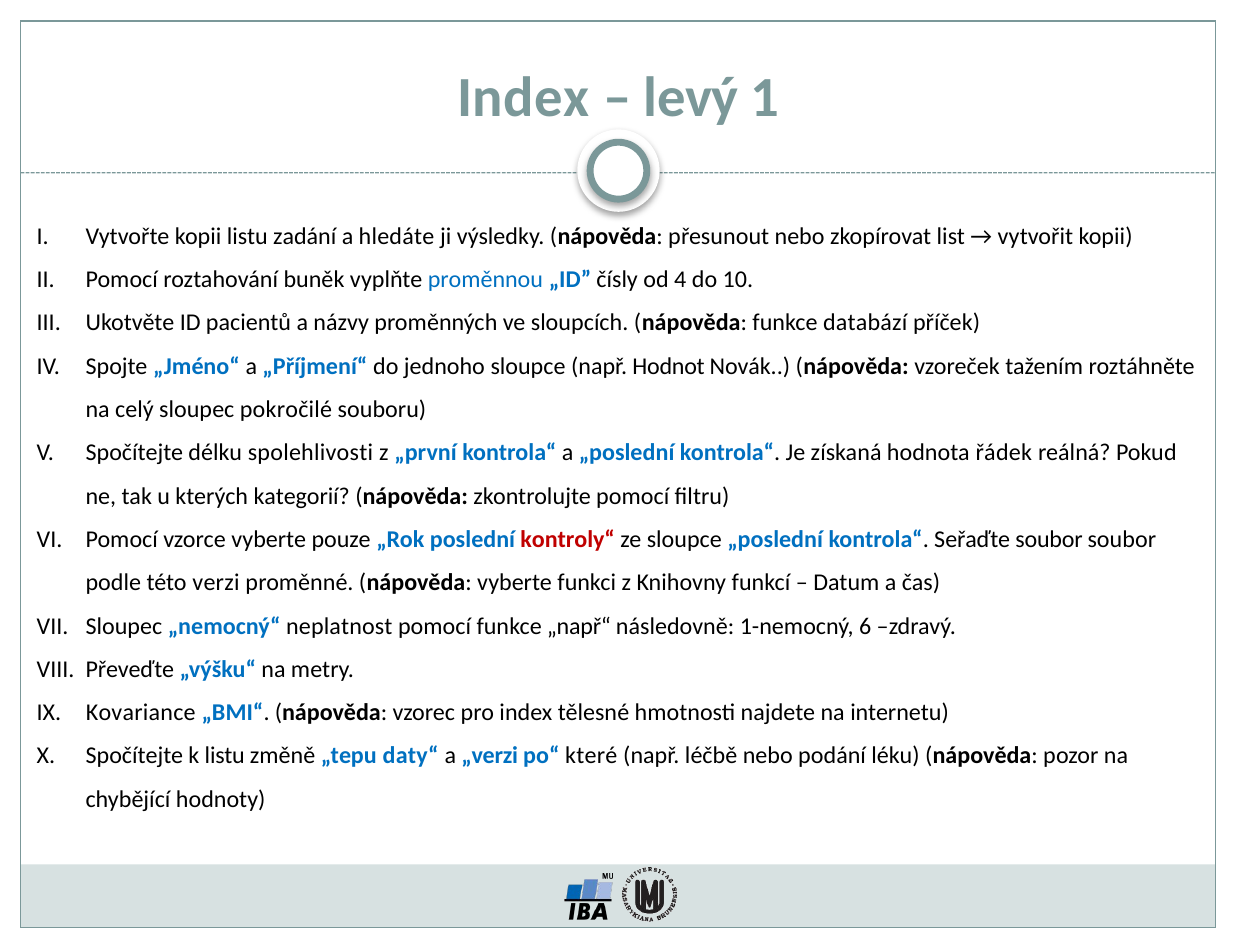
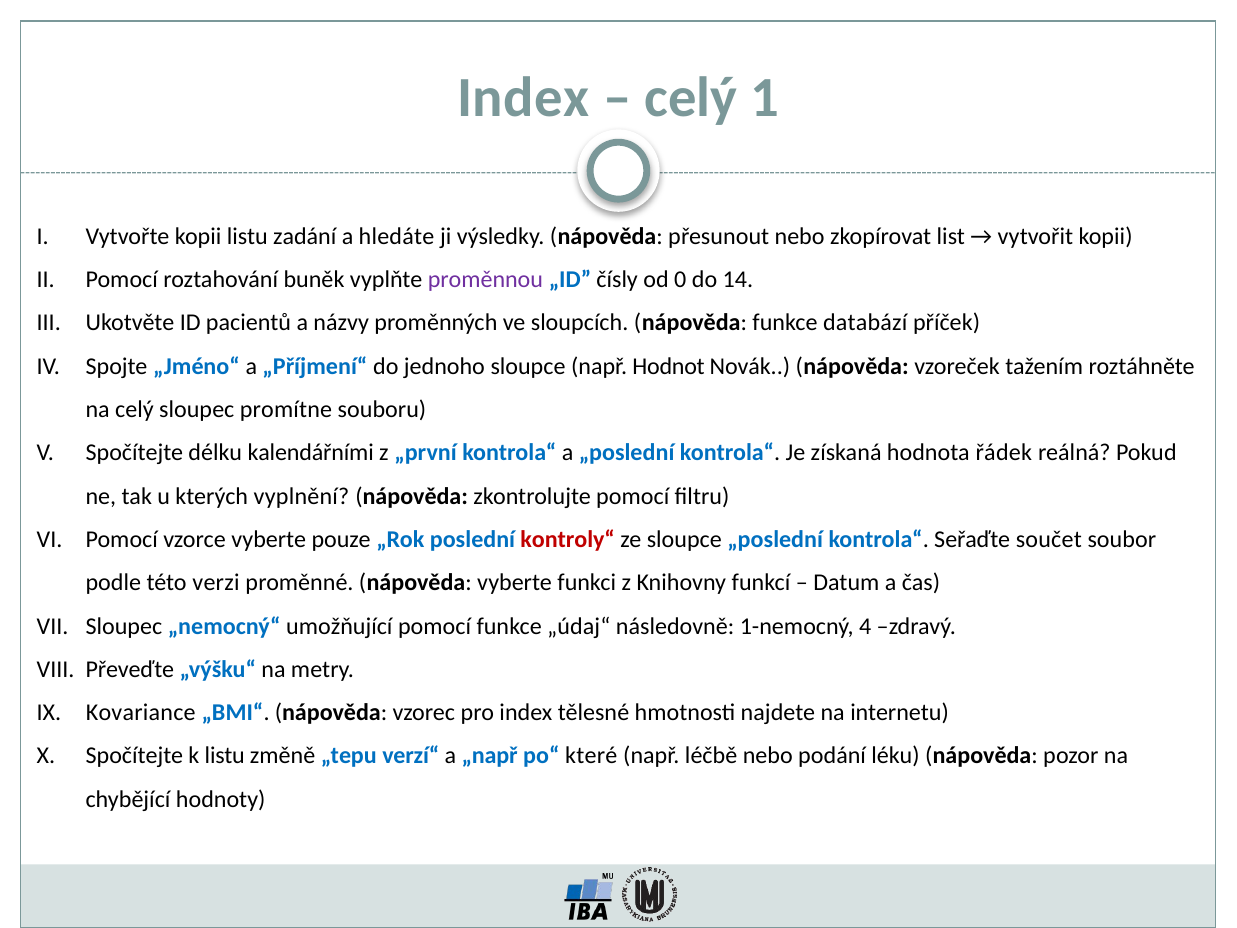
levý: levý -> celý (691, 97)
proměnnou colour: blue -> purple (485, 280)
4: 4 -> 0 (680, 280)
10: 10 -> 14 (738, 280)
pokročilé: pokročilé -> promítne (286, 409)
spolehlivosti: spolehlivosti -> kalendářními (311, 453)
kategorií: kategorií -> vyplnění (302, 496)
Seřaďte soubor: soubor -> součet (1049, 539)
neplatnost: neplatnost -> umožňující (339, 626)
„např“: „např“ -> „údaj“ (579, 626)
6: 6 -> 4 (865, 626)
daty“: daty“ -> verzí“ (411, 756)
„verzi: „verzi -> „např (490, 756)
